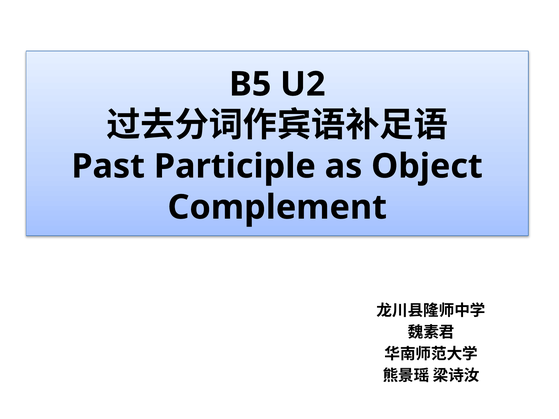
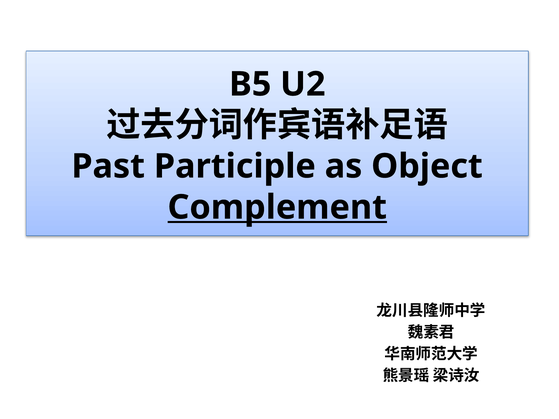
Complement underline: none -> present (277, 207)
